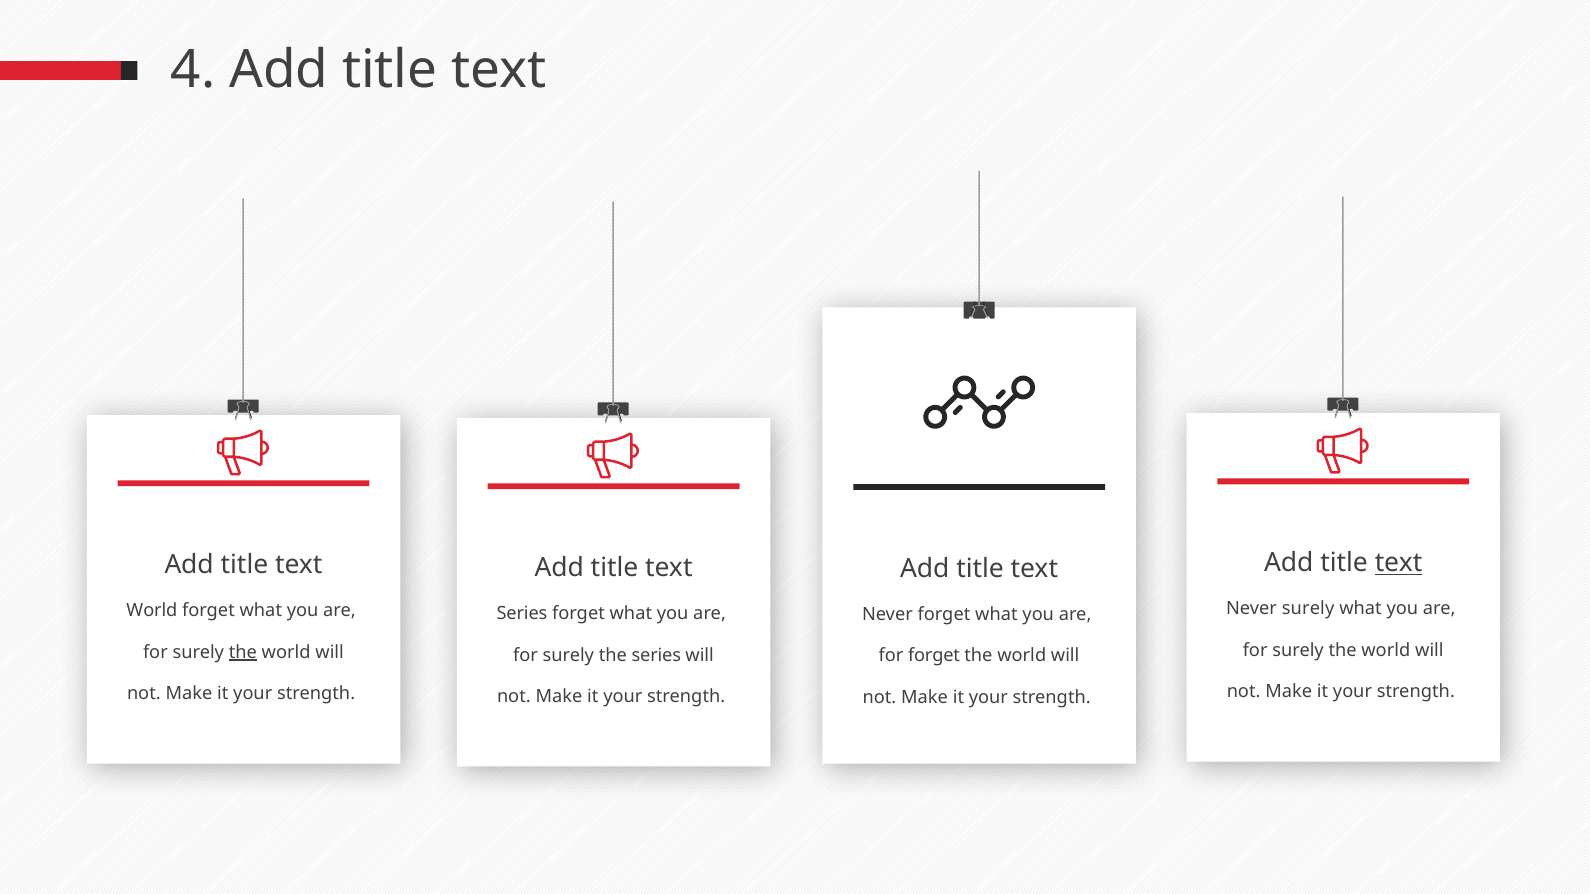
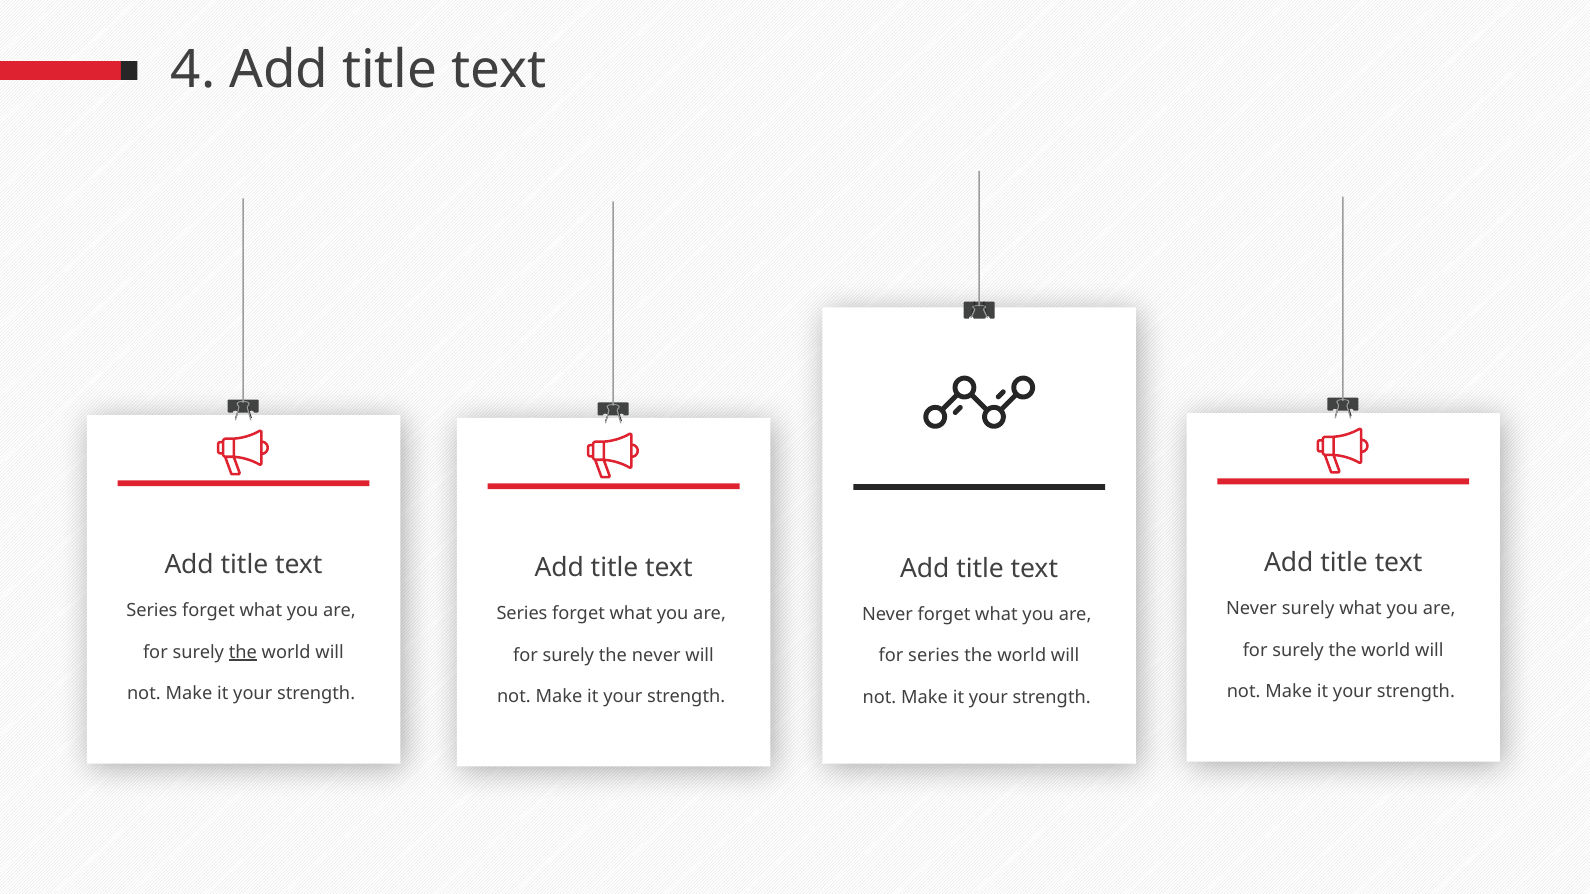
text underline: present -> none (1399, 563)
World: World -> Series (152, 611)
the series: series -> never (656, 655)
for forget: forget -> series (934, 656)
